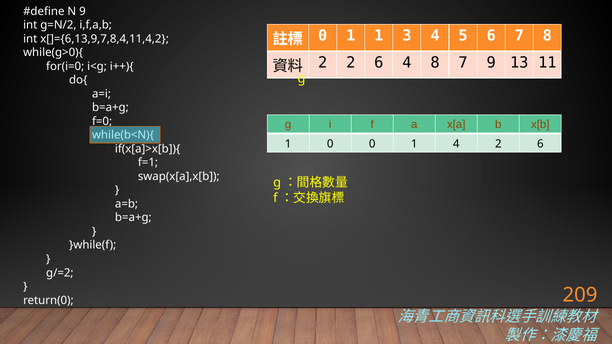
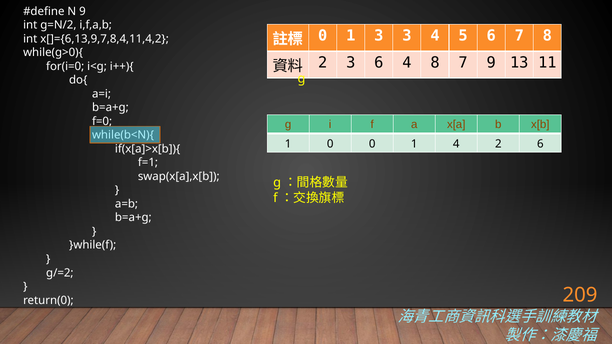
1 1: 1 -> 3 (379, 36)
2 2: 2 -> 3 (351, 63)
